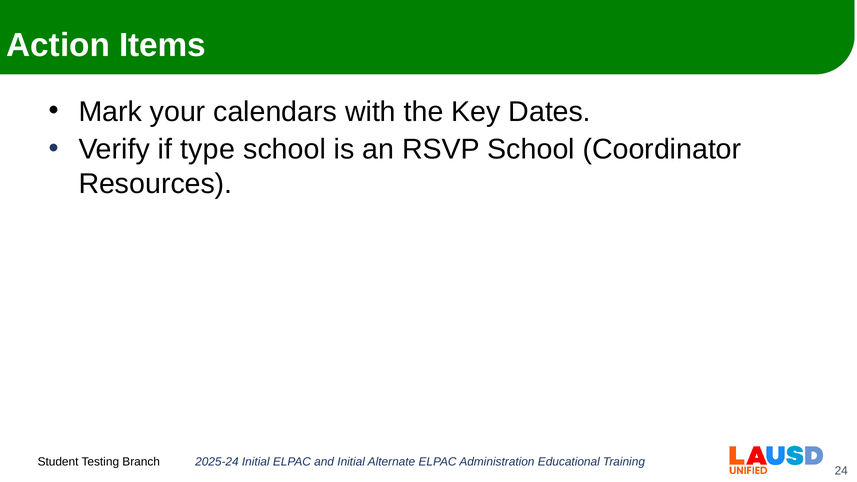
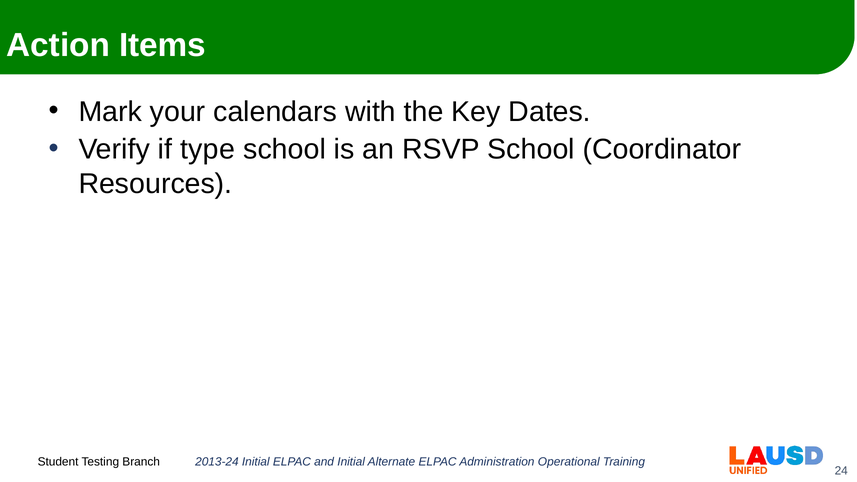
2025-24: 2025-24 -> 2013-24 (217, 462)
Educational: Educational -> Operational (569, 462)
